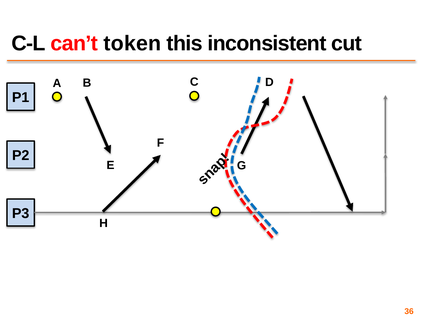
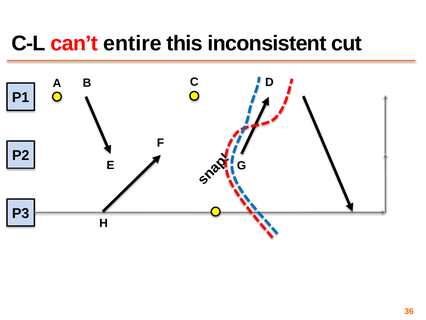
token: token -> entire (132, 44)
